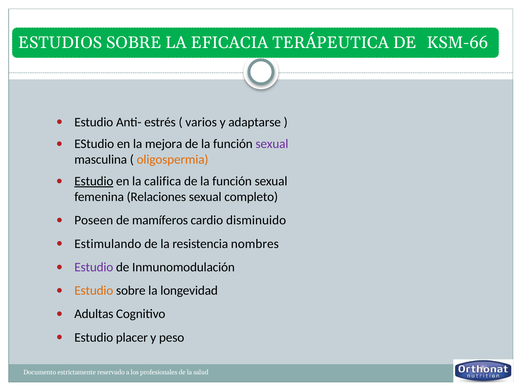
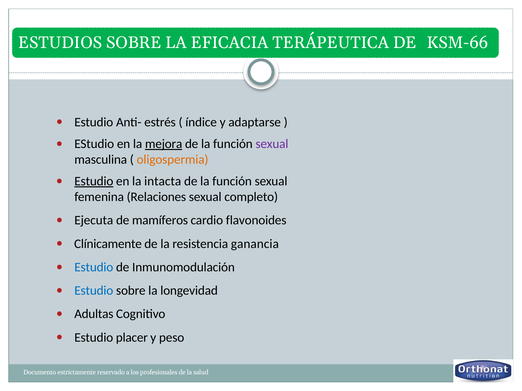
varios: varios -> índice (201, 122)
mejora underline: none -> present (164, 144)
califica: califica -> intacta (163, 181)
Poseen: Poseen -> Ejecuta (94, 221)
disminuido: disminuido -> flavonoides (256, 221)
Estimulando: Estimulando -> Clínicamente (108, 244)
nombres: nombres -> ganancia (255, 244)
Estudio colour: purple -> blue (94, 268)
Estudio colour: orange -> blue (94, 291)
